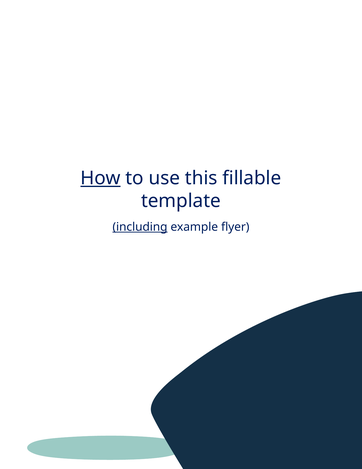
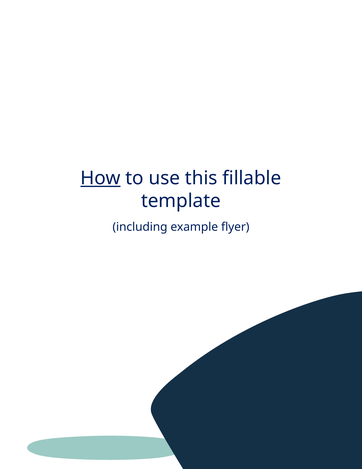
including underline: present -> none (140, 227)
